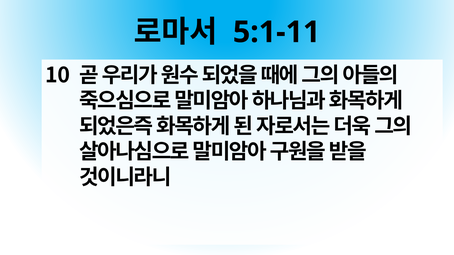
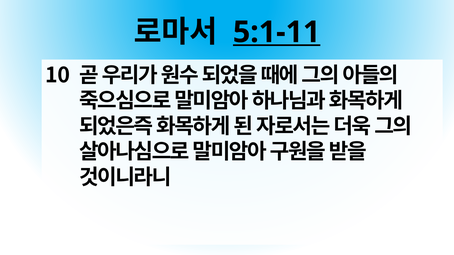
5:1-11 underline: none -> present (277, 32)
